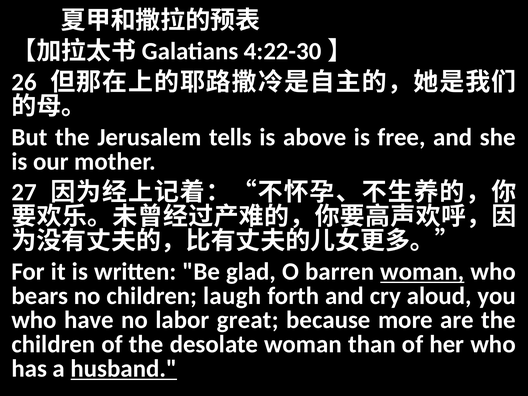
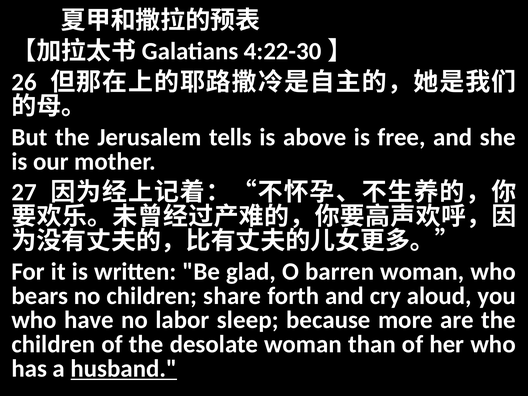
woman underline: present -> none (422, 272)
laugh: laugh -> share (232, 296)
great: great -> sleep (248, 320)
